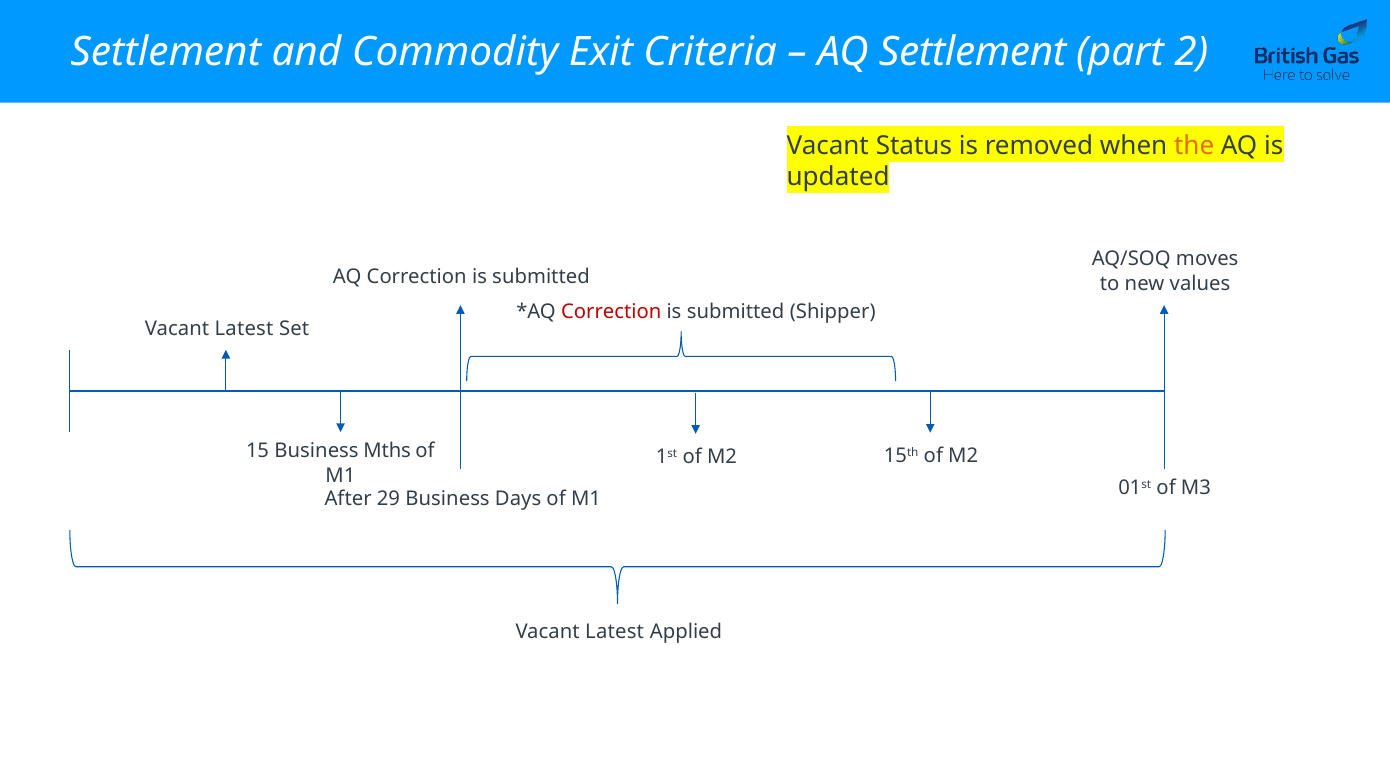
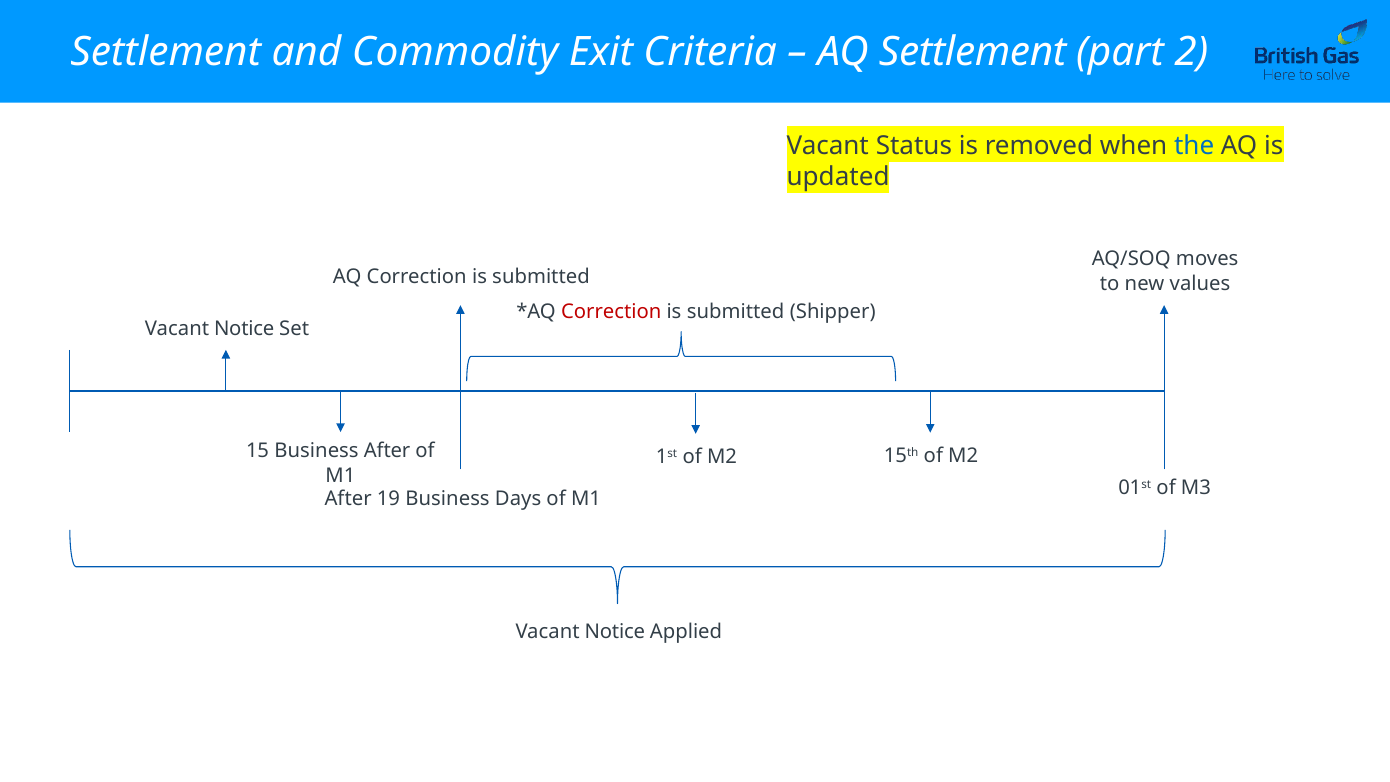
the colour: orange -> blue (1194, 146)
Latest: Latest -> Notice (244, 328)
Business Mths: Mths -> After (387, 451)
29: 29 -> 19 (388, 499)
Latest: Latest -> Notice (615, 632)
